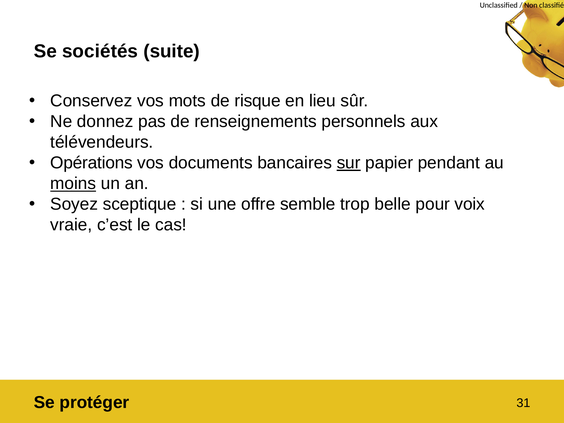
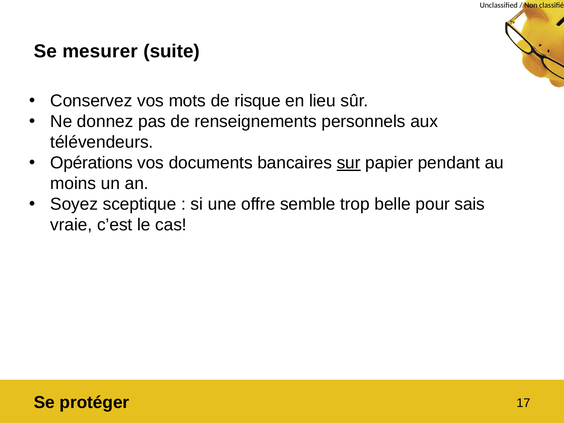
sociétés: sociétés -> mesurer (100, 51)
moins underline: present -> none (73, 184)
voix: voix -> sais (470, 204)
31: 31 -> 17 (523, 403)
